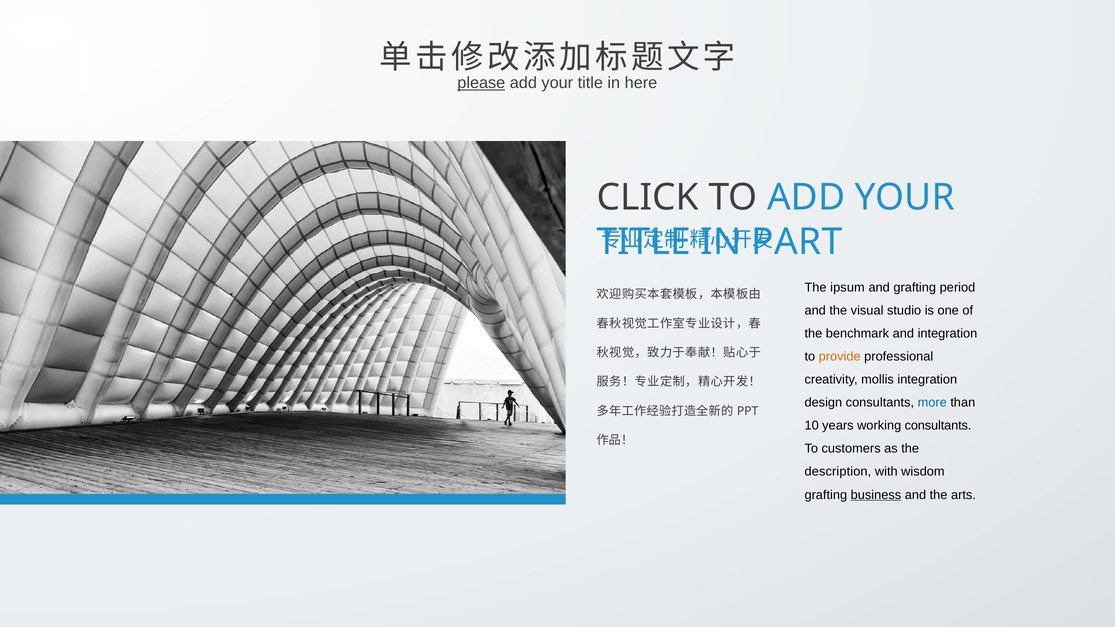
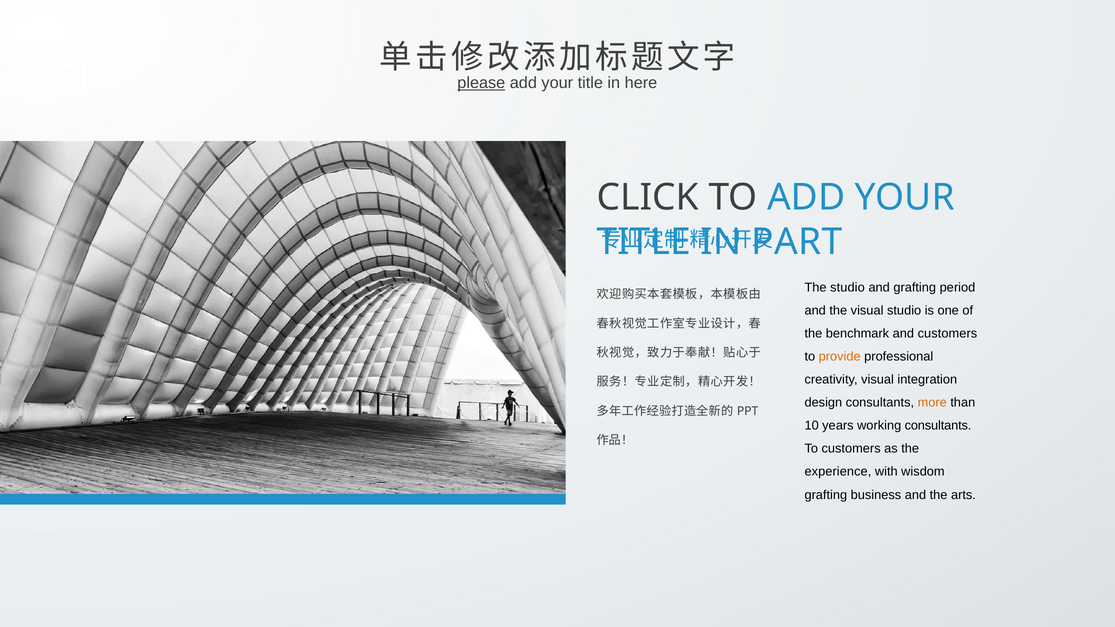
The ipsum: ipsum -> studio (847, 288)
and integration: integration -> customers (947, 334)
creativity mollis: mollis -> visual (878, 380)
more colour: blue -> orange (932, 403)
description: description -> experience (838, 472)
business underline: present -> none (876, 495)
